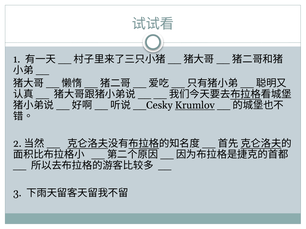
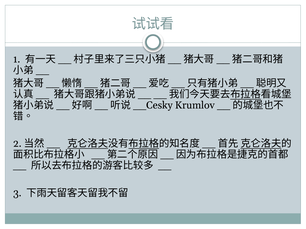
Krumlov underline: present -> none (195, 106)
